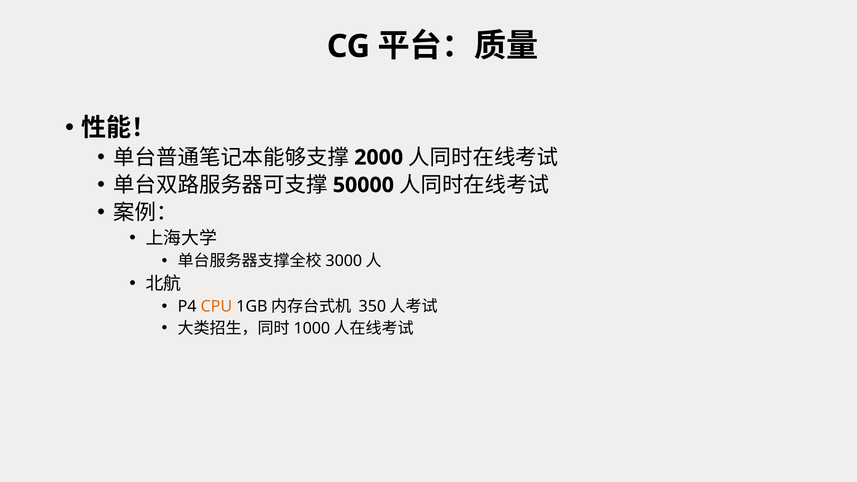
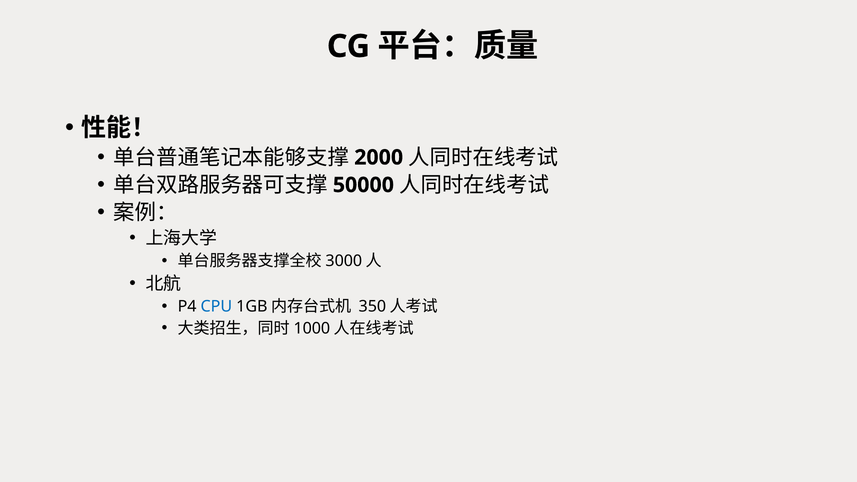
CPU colour: orange -> blue (216, 307)
